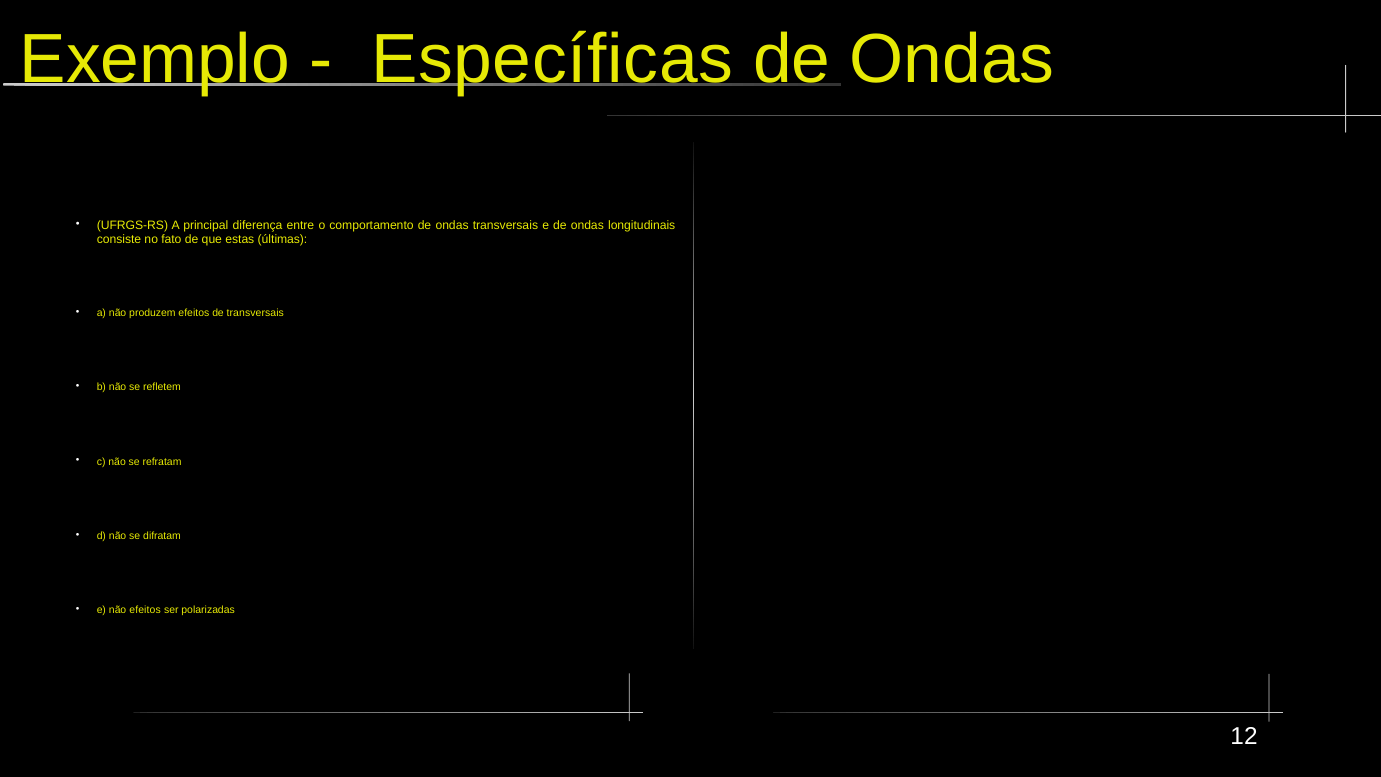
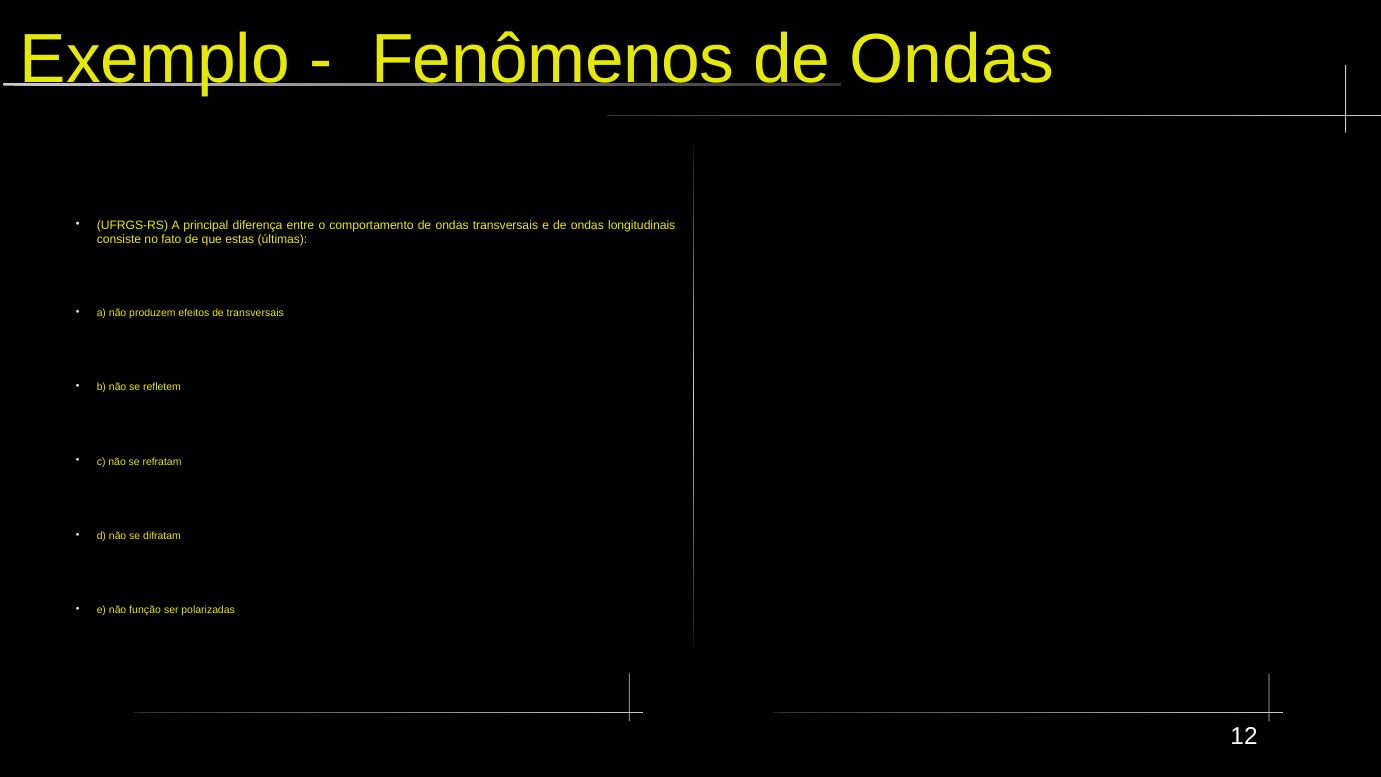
Específicas: Específicas -> Fenômenos (553, 59)
não efeitos: efeitos -> função (145, 610)
